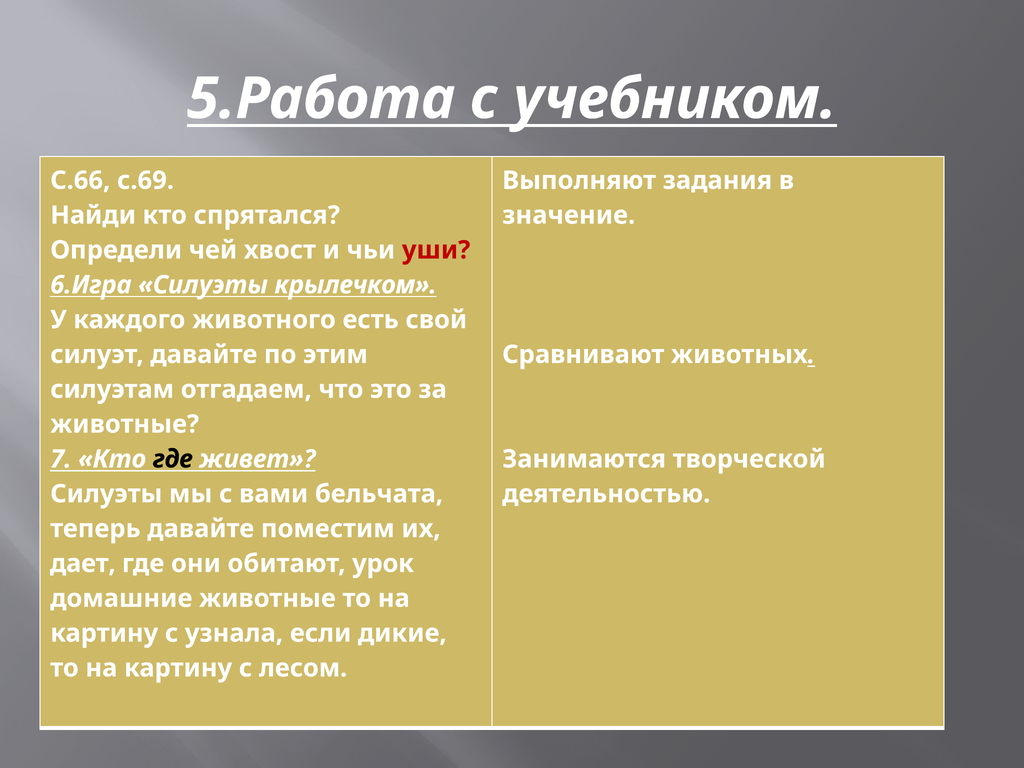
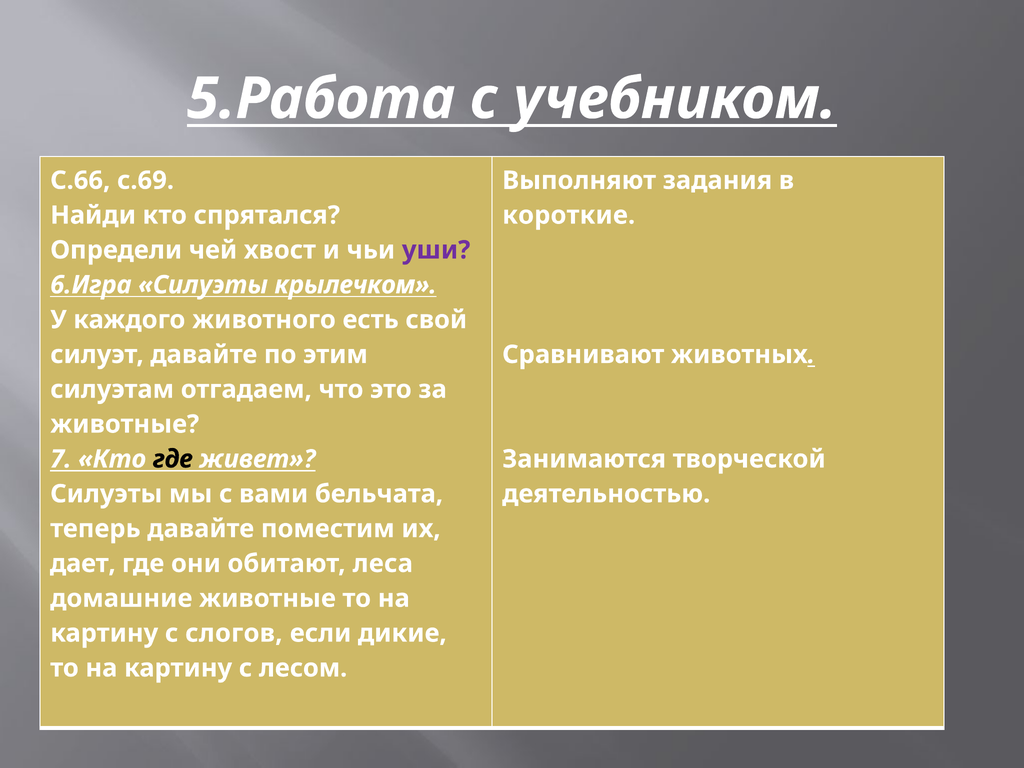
значение: значение -> короткие (569, 215)
уши colour: red -> purple (436, 250)
урок: урок -> леса (383, 564)
узнала: узнала -> слогов (234, 633)
